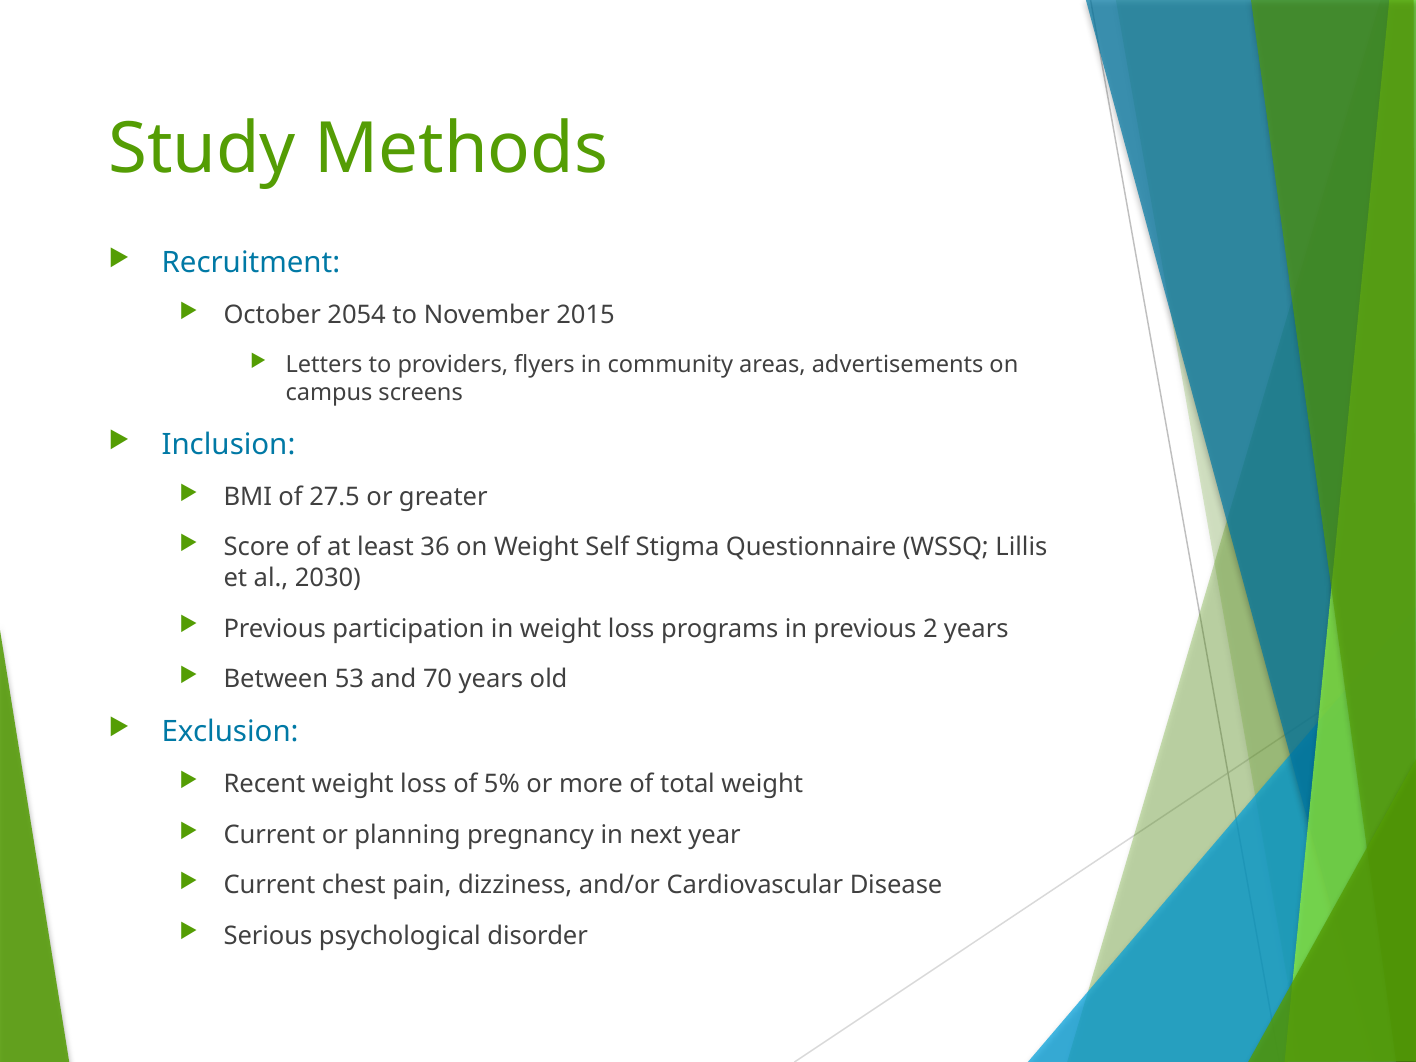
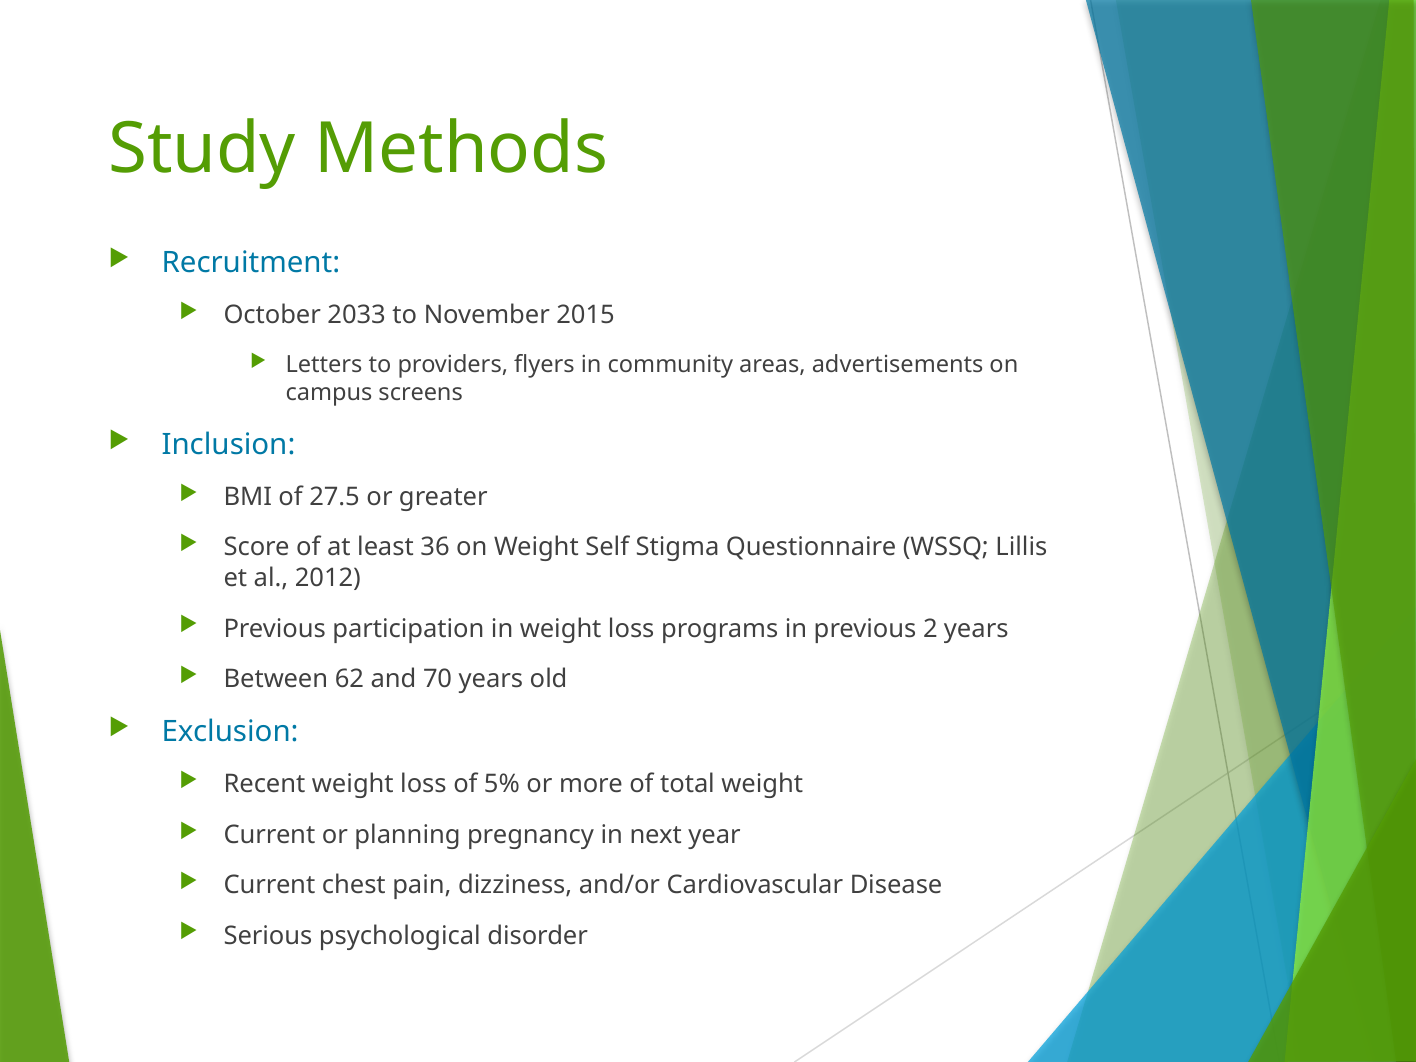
2054: 2054 -> 2033 (357, 315)
2030: 2030 -> 2012 (328, 578)
53: 53 -> 62 (349, 679)
